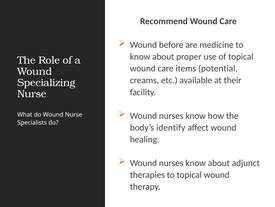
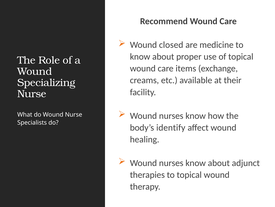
before: before -> closed (171, 45)
potential: potential -> exchange (218, 68)
